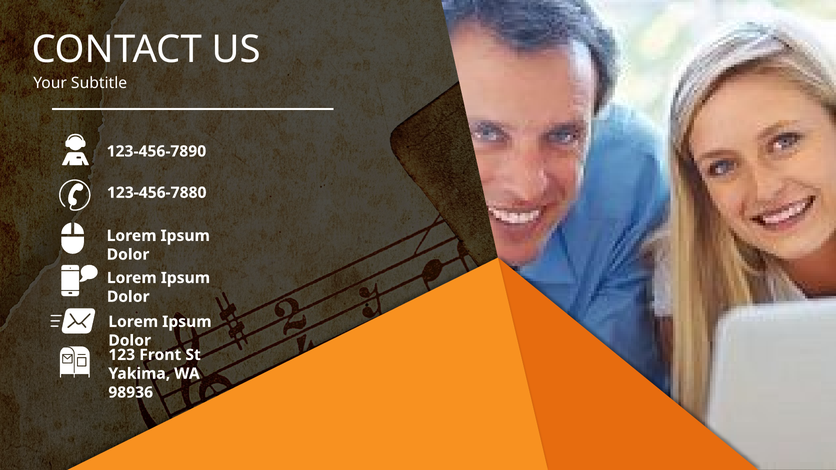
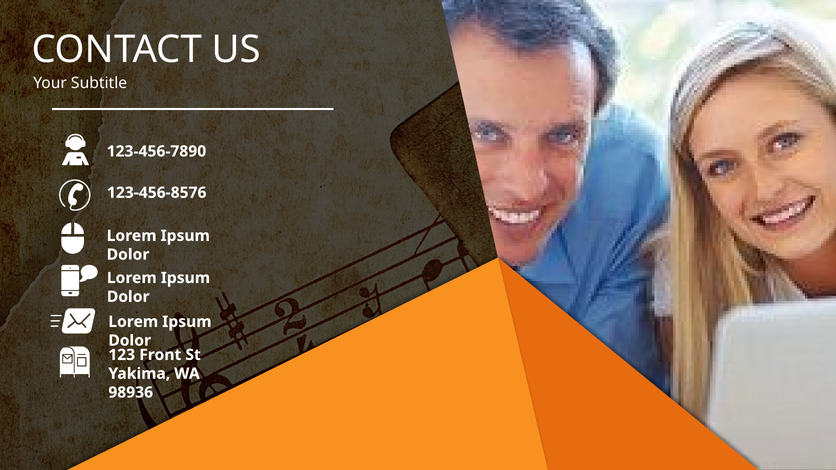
123-456-7880: 123-456-7880 -> 123-456-8576 (157, 193)
